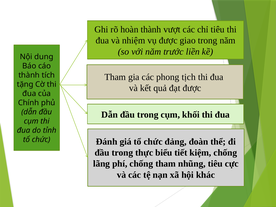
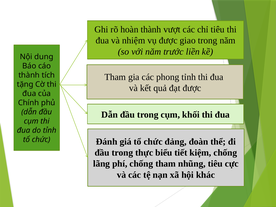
phong tịch: tịch -> tỉnh (189, 77)
